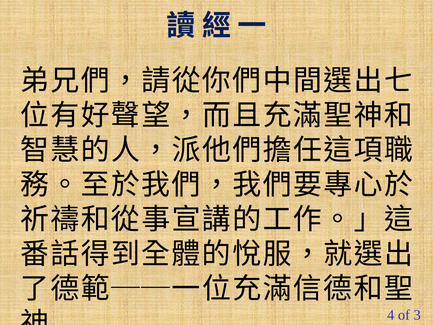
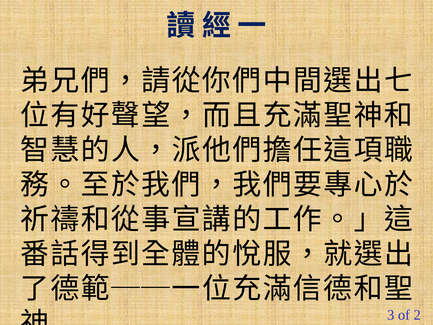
4: 4 -> 3 (391, 315)
3: 3 -> 2 (417, 315)
